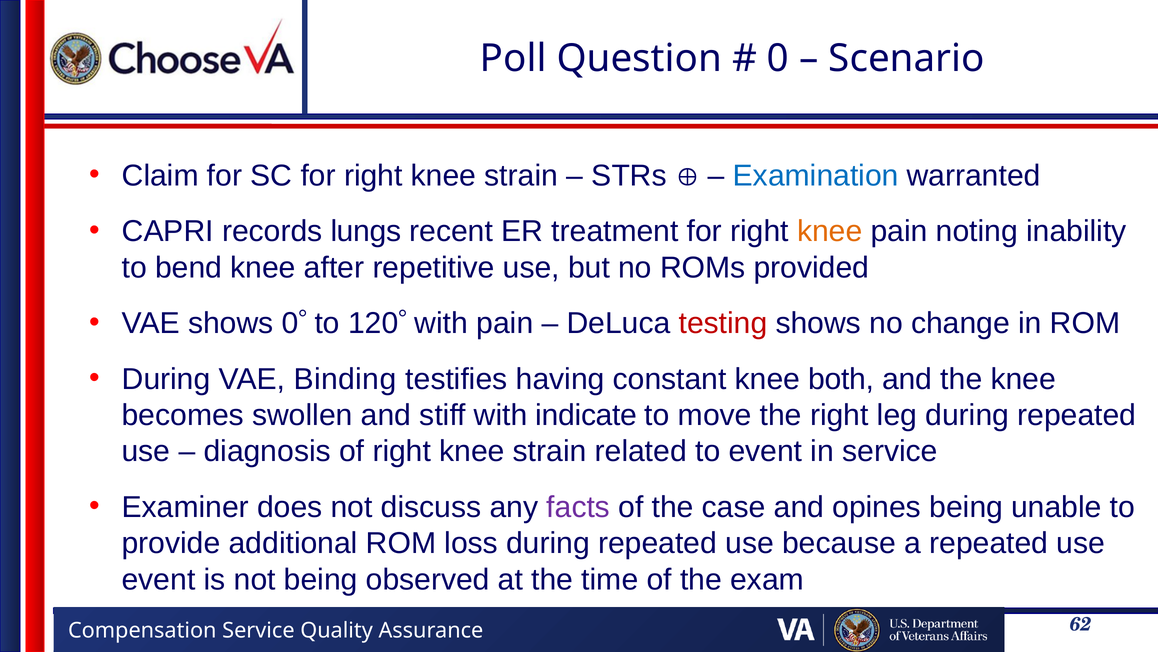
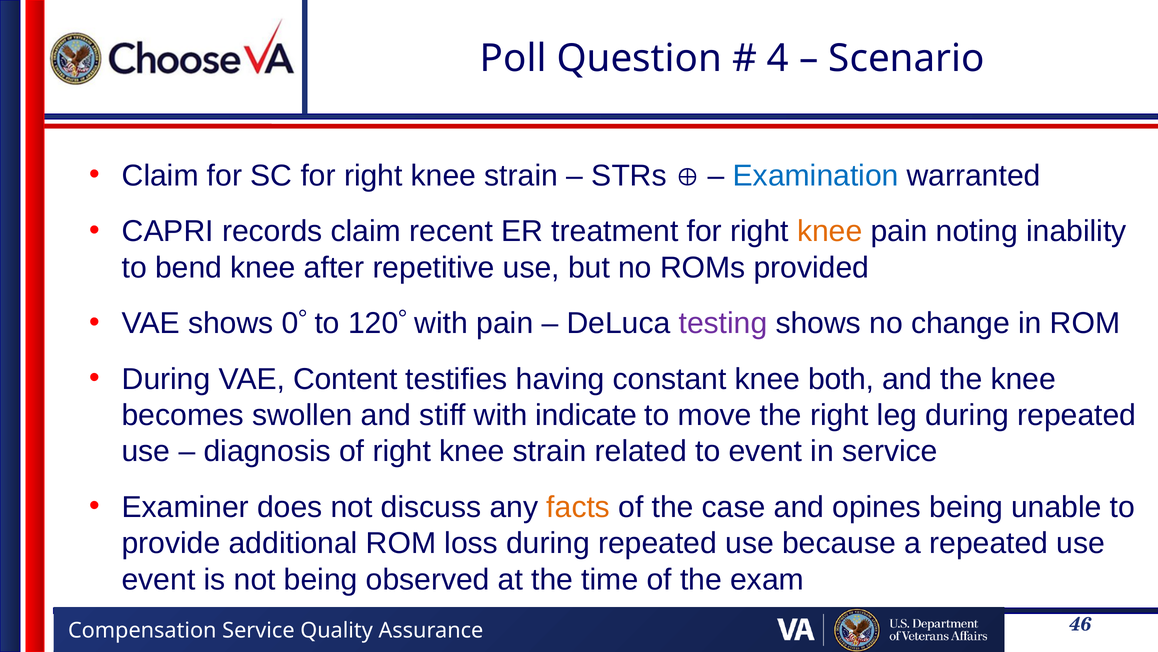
0: 0 -> 4 (778, 59)
records lungs: lungs -> claim (366, 231)
testing colour: red -> purple (723, 323)
Binding: Binding -> Content (345, 379)
facts colour: purple -> orange (578, 507)
62: 62 -> 46 (1081, 624)
